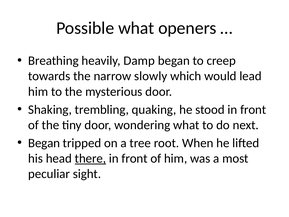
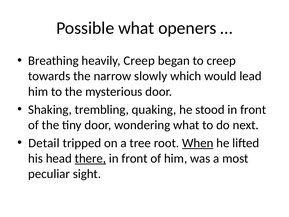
heavily Damp: Damp -> Creep (139, 61)
Began: Began -> Detail (44, 143)
When underline: none -> present (198, 143)
